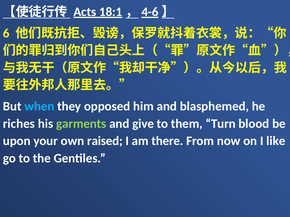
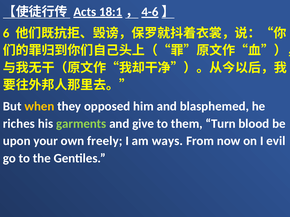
when colour: light blue -> yellow (39, 107)
raised: raised -> freely (105, 141)
there: there -> ways (167, 141)
like: like -> evil (276, 141)
